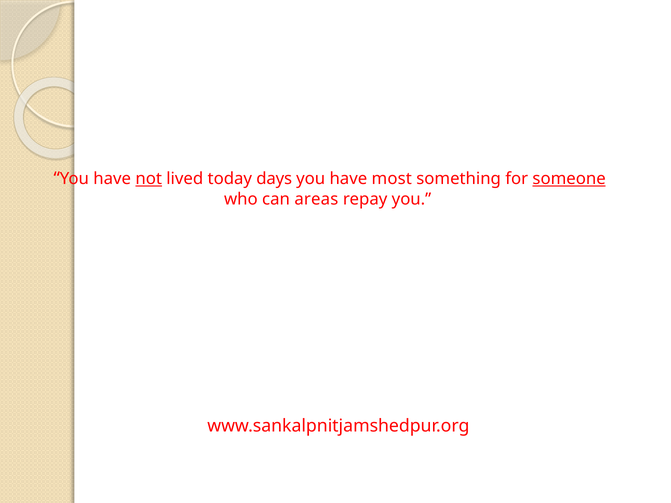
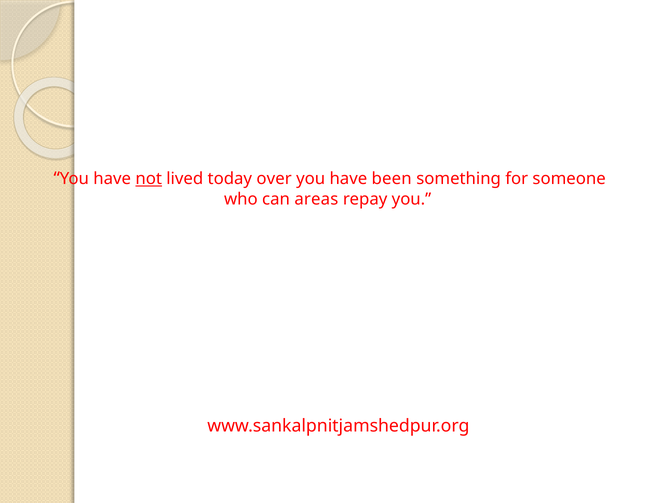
days: days -> over (274, 179)
most: most -> been (392, 179)
someone underline: present -> none (569, 179)
